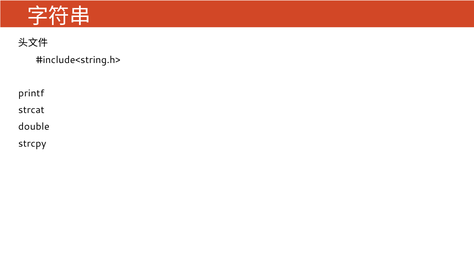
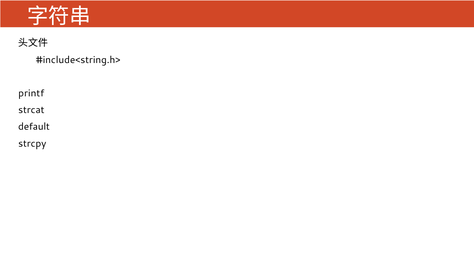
double: double -> default (34, 127)
